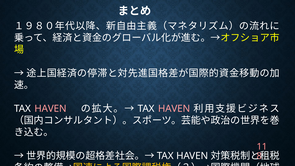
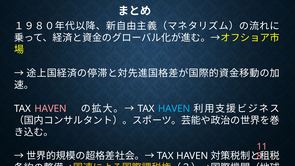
HAVEN colour: pink -> light blue (174, 109)
